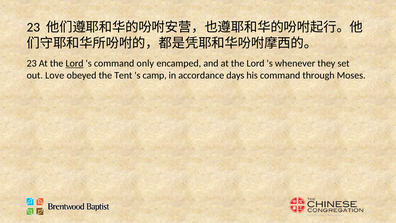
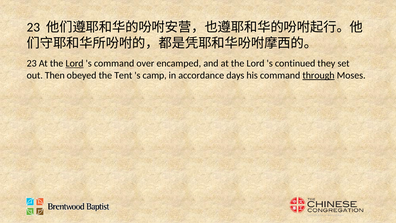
only: only -> over (145, 63)
whenever: whenever -> continued (295, 63)
Love: Love -> Then (55, 75)
through underline: none -> present (319, 75)
